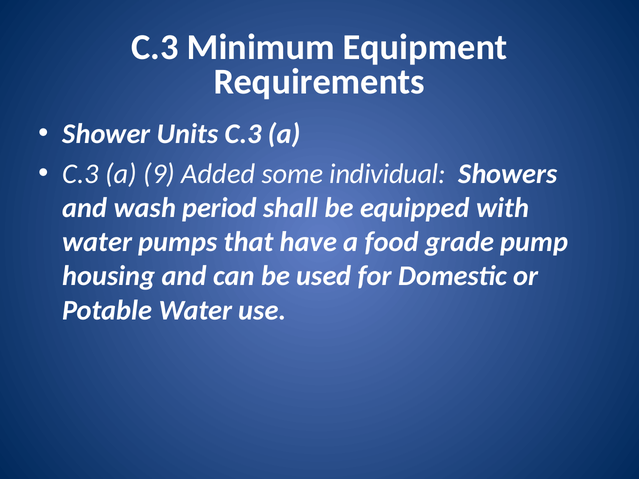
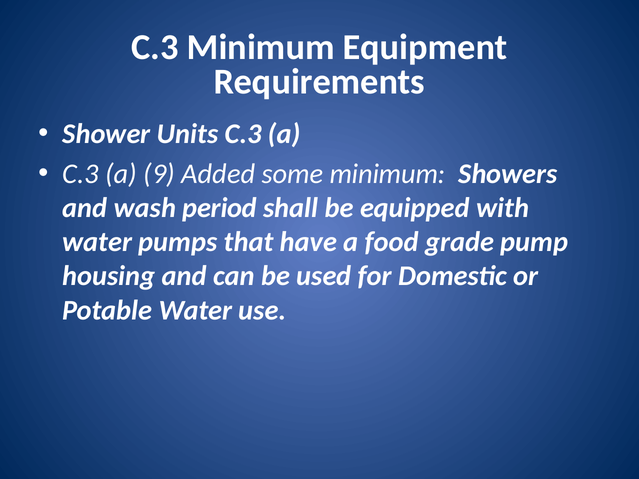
some individual: individual -> minimum (388, 174)
